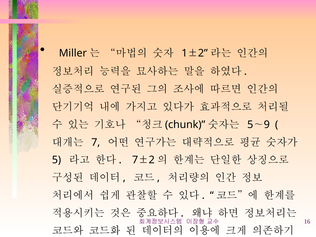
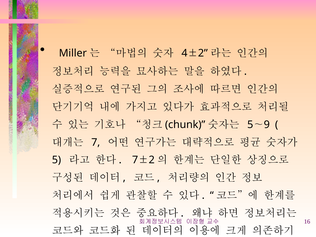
1: 1 -> 4 (184, 53)
